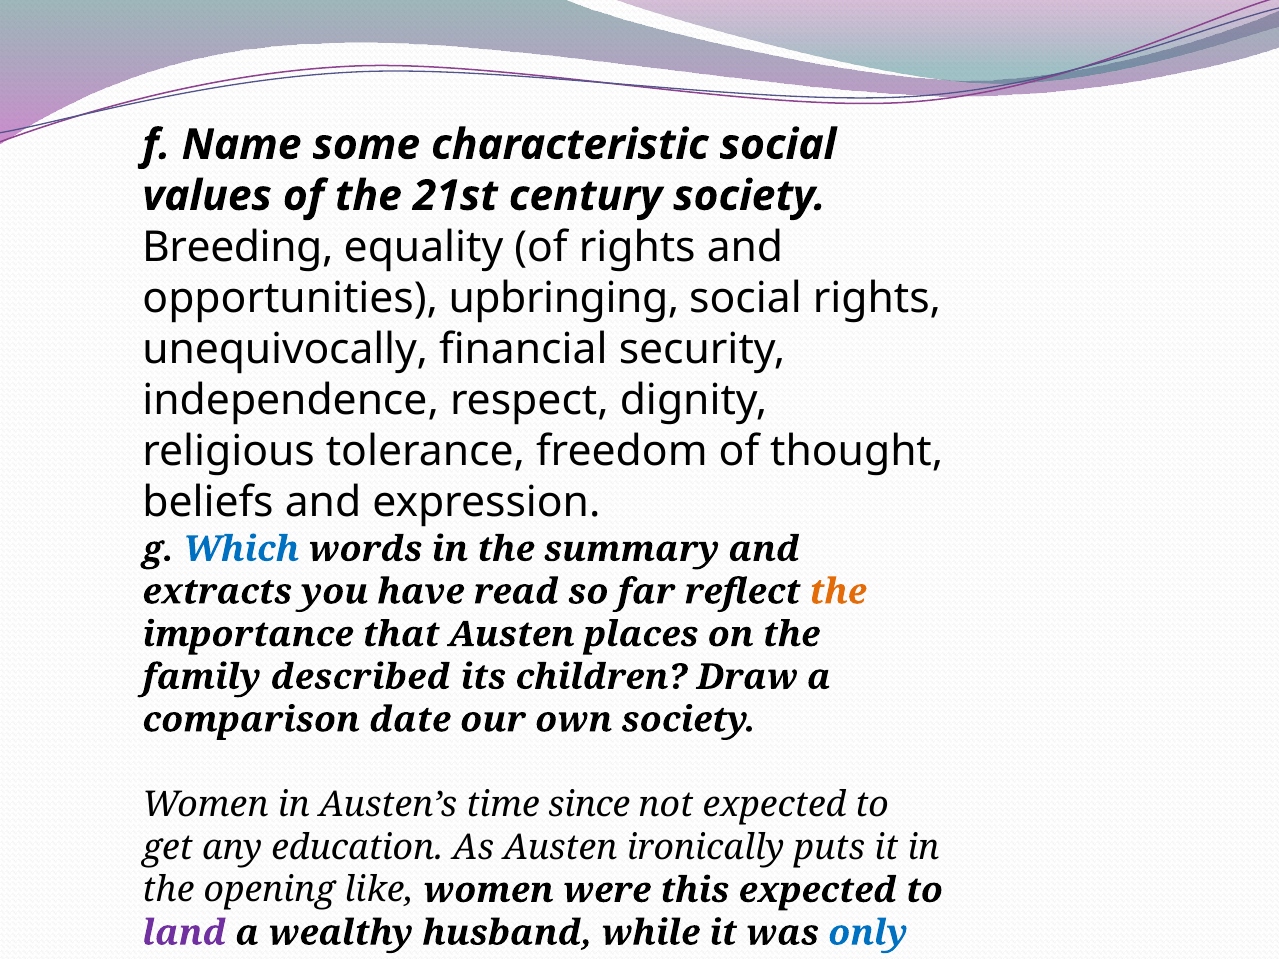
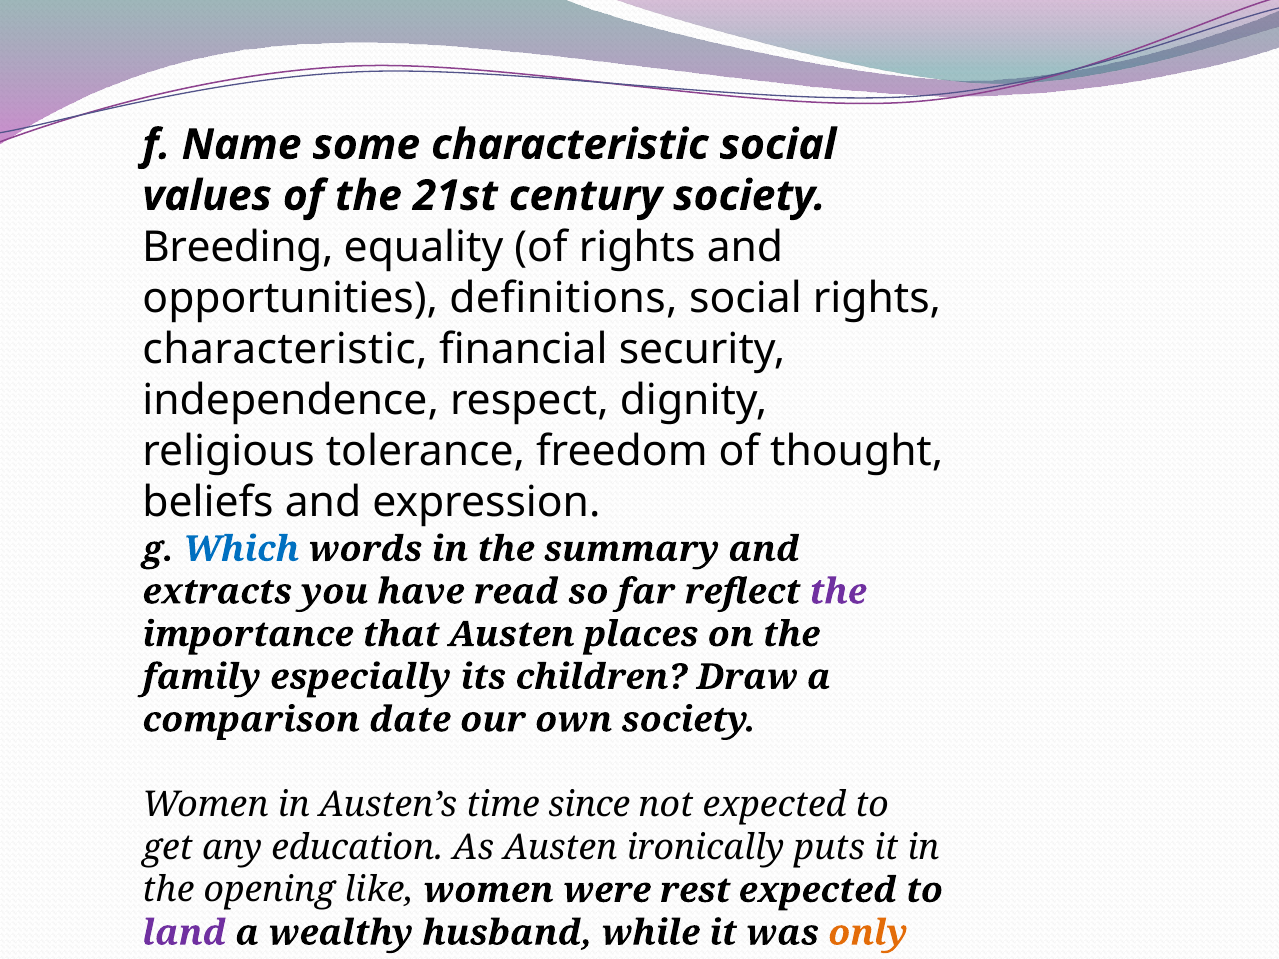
upbringing: upbringing -> definitions (563, 298)
unequivocally: unequivocally -> characteristic (285, 349)
the colour: orange -> purple (838, 592)
described: described -> especially (361, 677)
were this: this -> rest (695, 890)
only colour: blue -> orange (868, 933)
